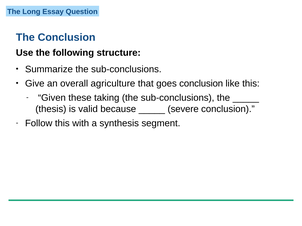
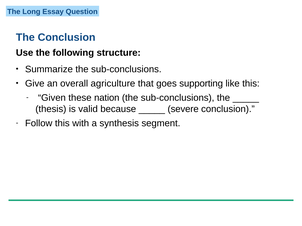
goes conclusion: conclusion -> supporting (201, 84)
taking: taking -> nation (107, 98)
